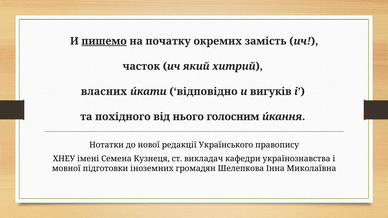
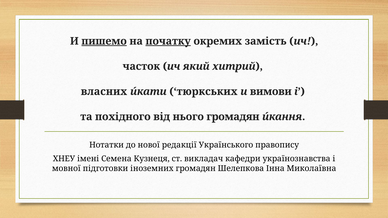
початку underline: none -> present (168, 41)
відповідно: відповідно -> тюркських (203, 92)
вигуків: вигуків -> вимови (271, 92)
нього голосним: голосним -> громадян (233, 117)
